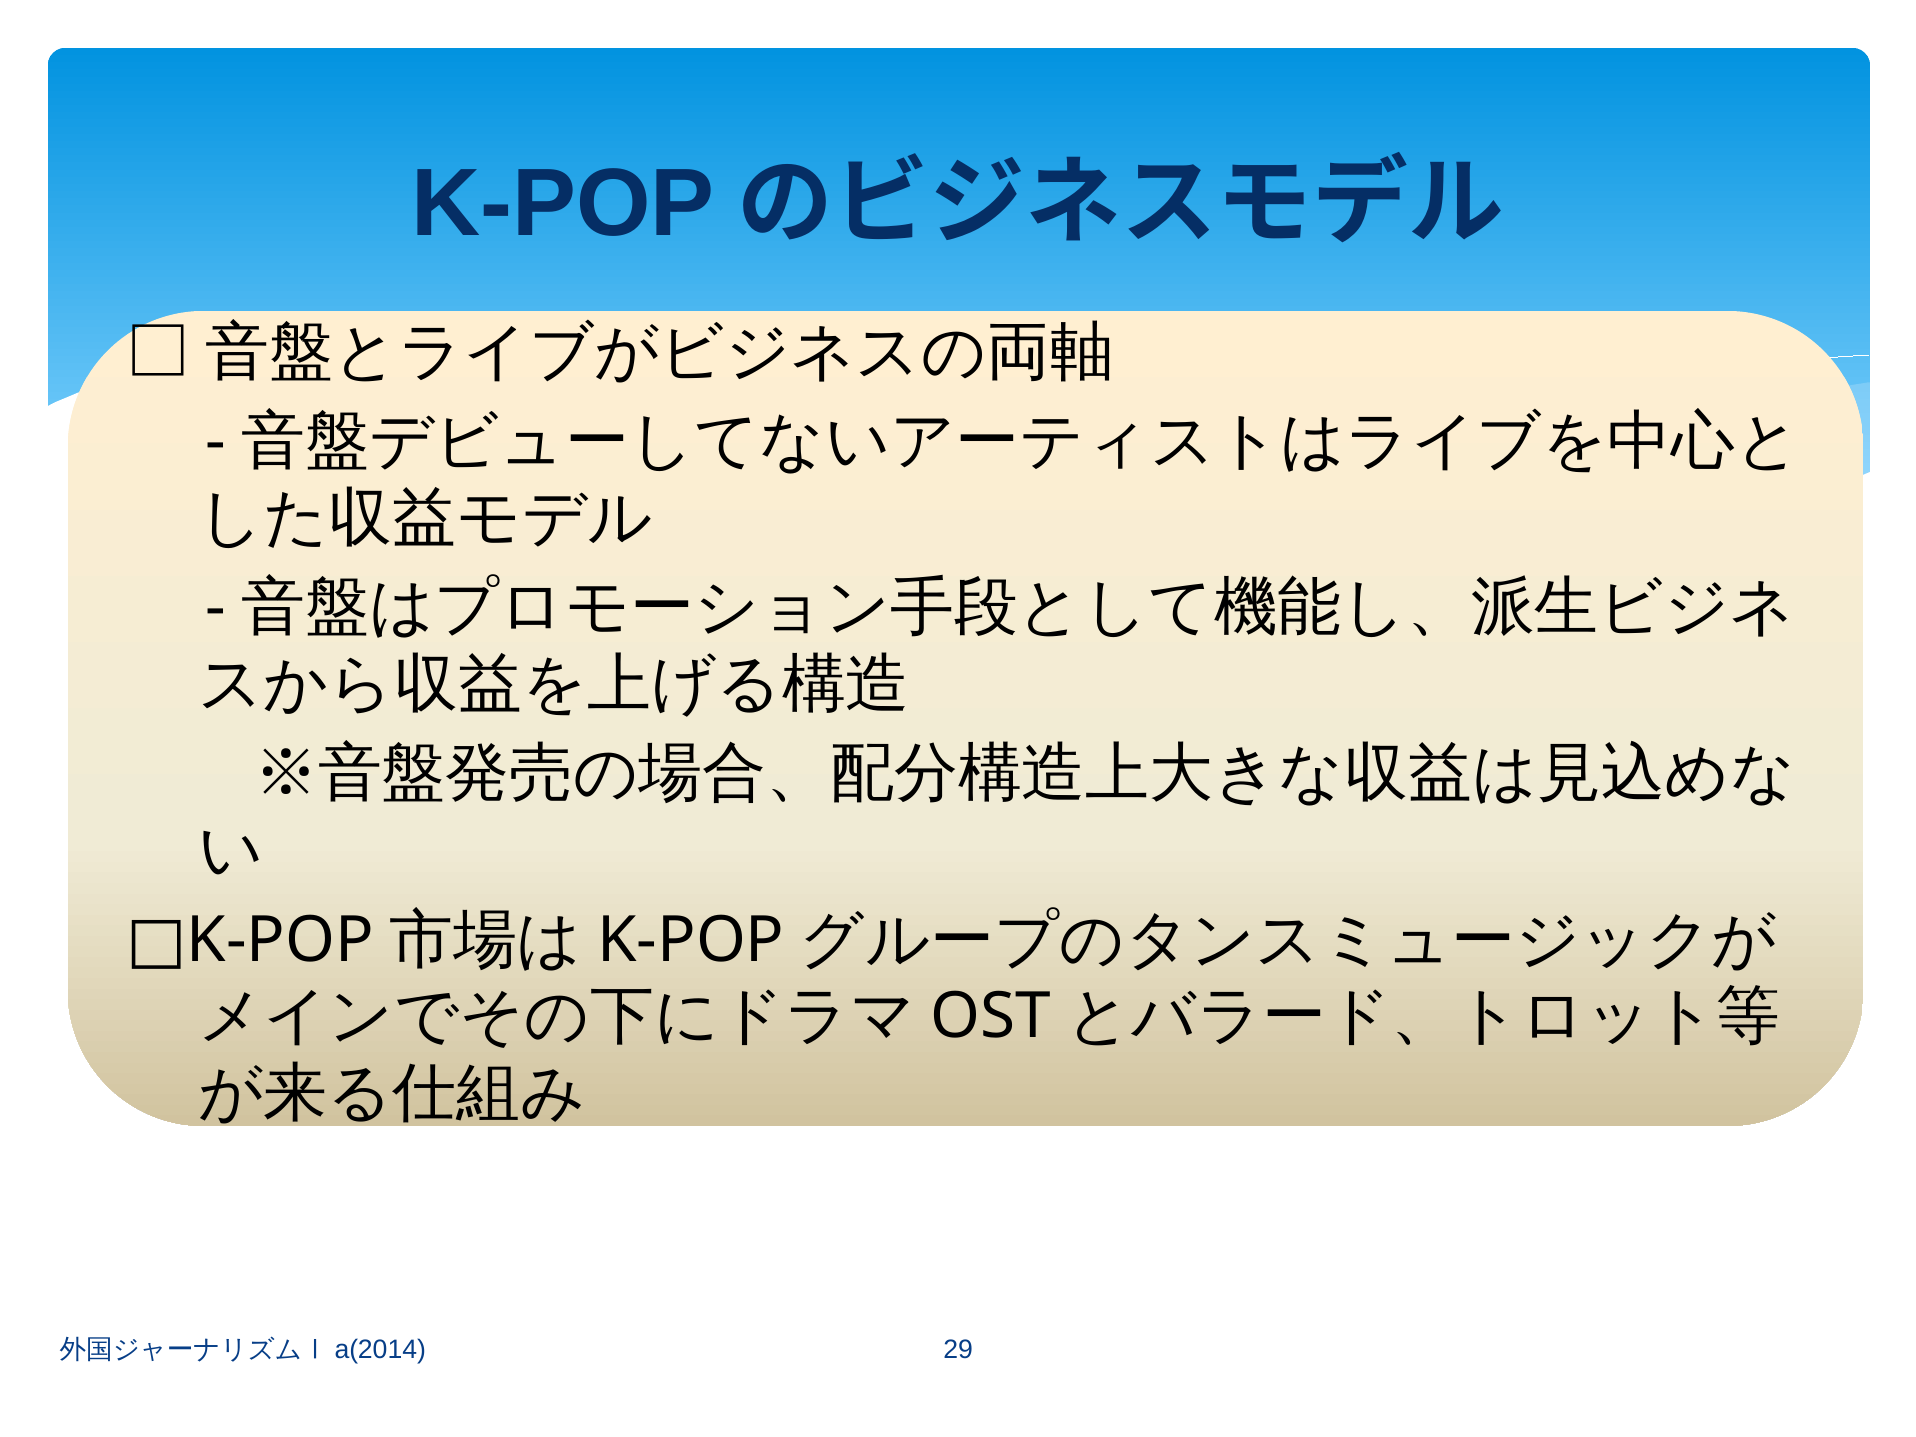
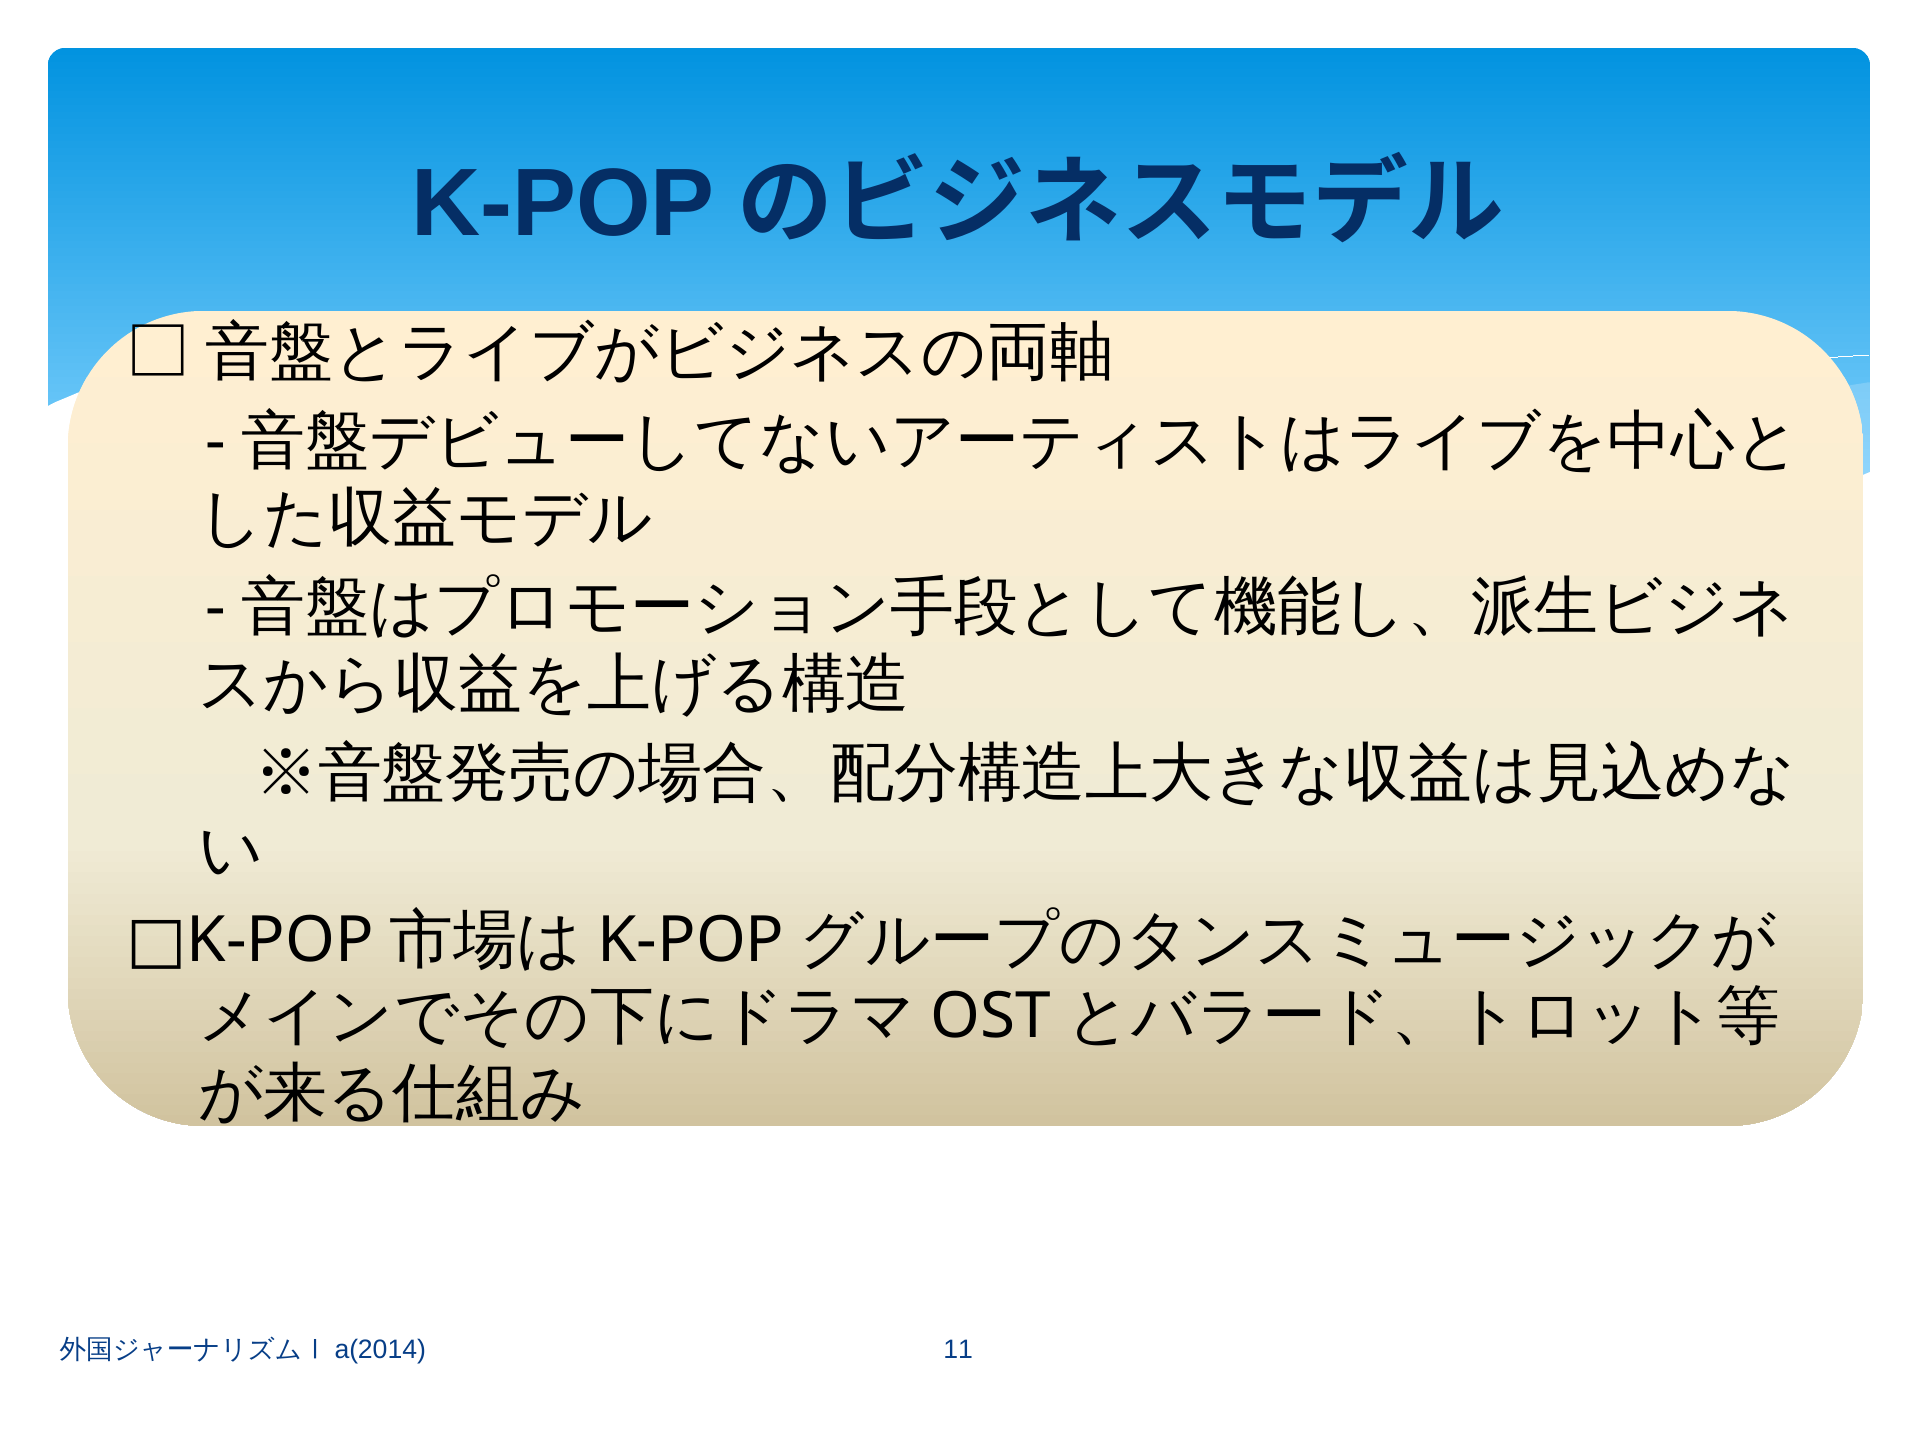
29: 29 -> 11 (958, 1350)
